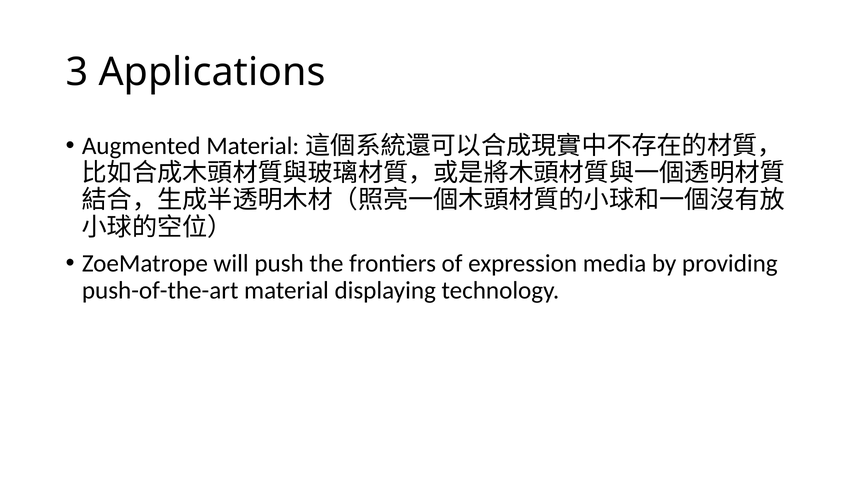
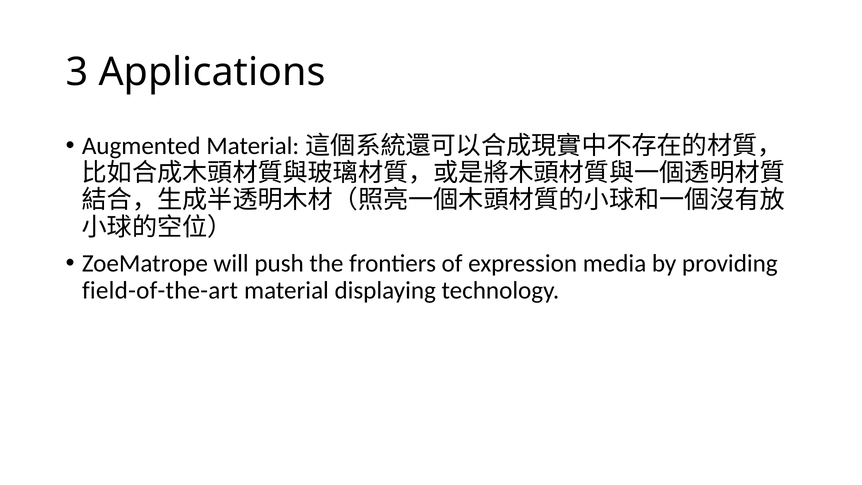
push-of-the-art: push-of-the-art -> field-of-the-art (160, 291)
